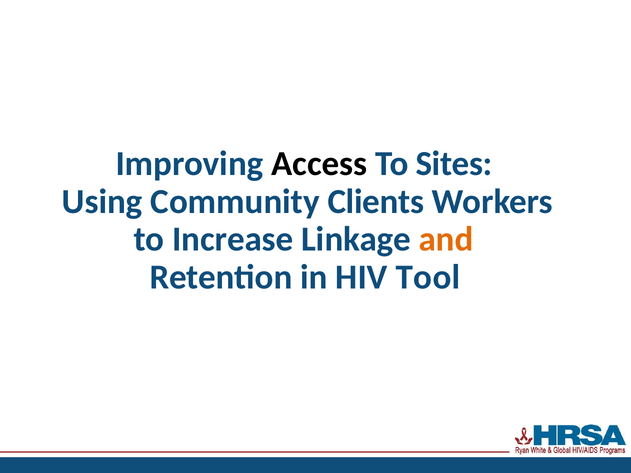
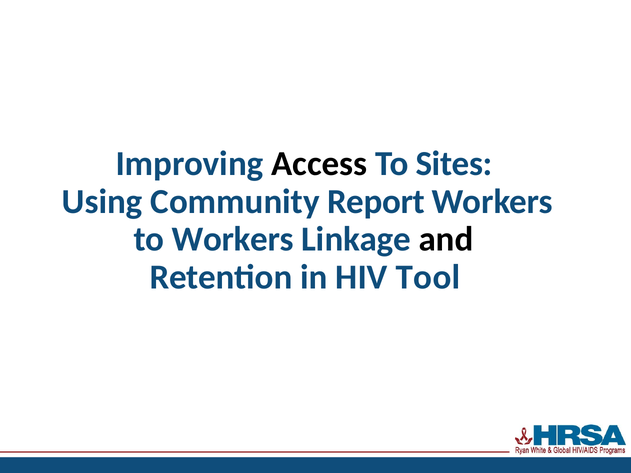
Clients: Clients -> Report (376, 202)
to Increase: Increase -> Workers (233, 239)
and colour: orange -> black (446, 239)
